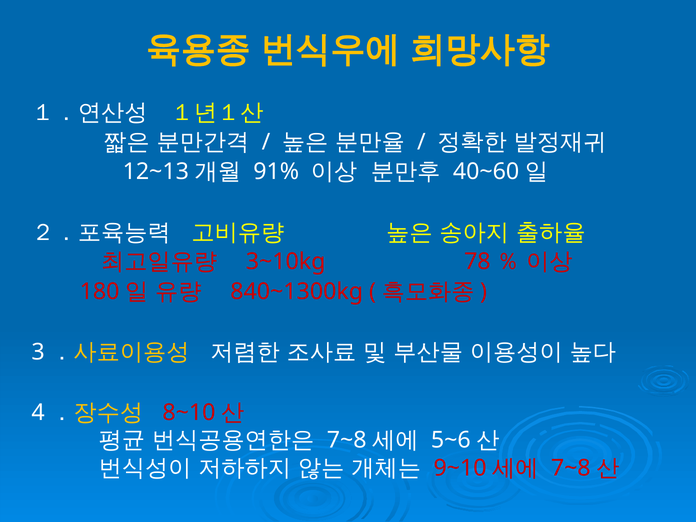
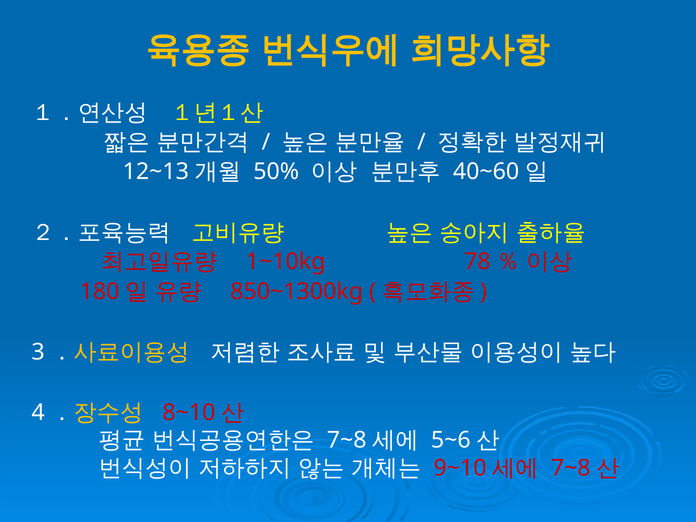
91%: 91% -> 50% (276, 172)
3~10kg: 3~10kg -> 1~10kg (286, 262)
840~1300kg: 840~1300kg -> 850~1300kg (297, 291)
